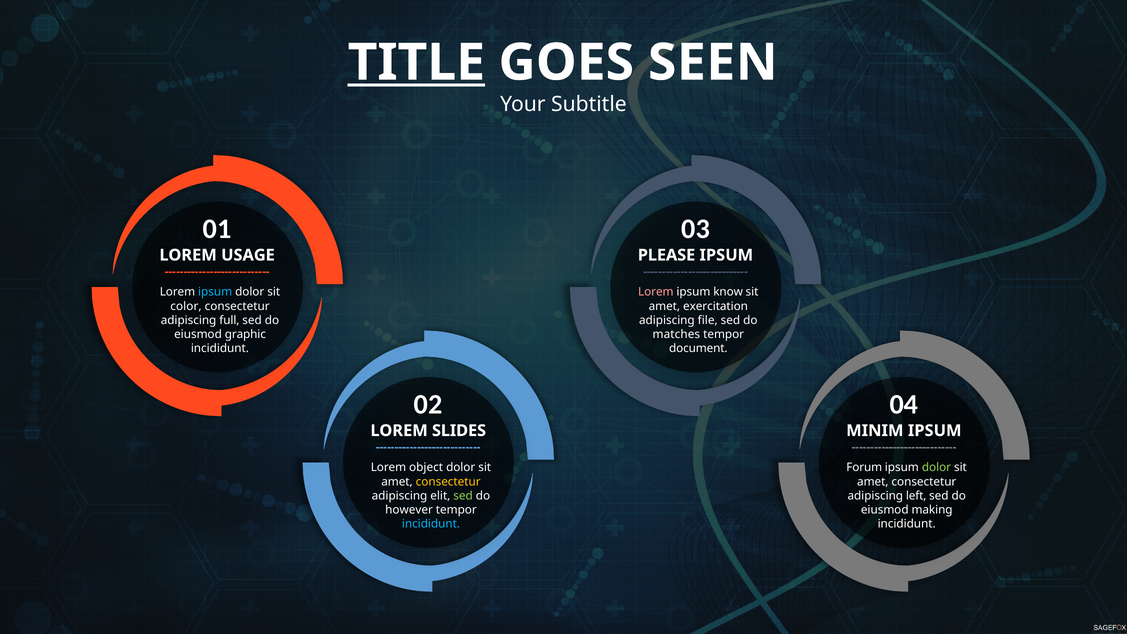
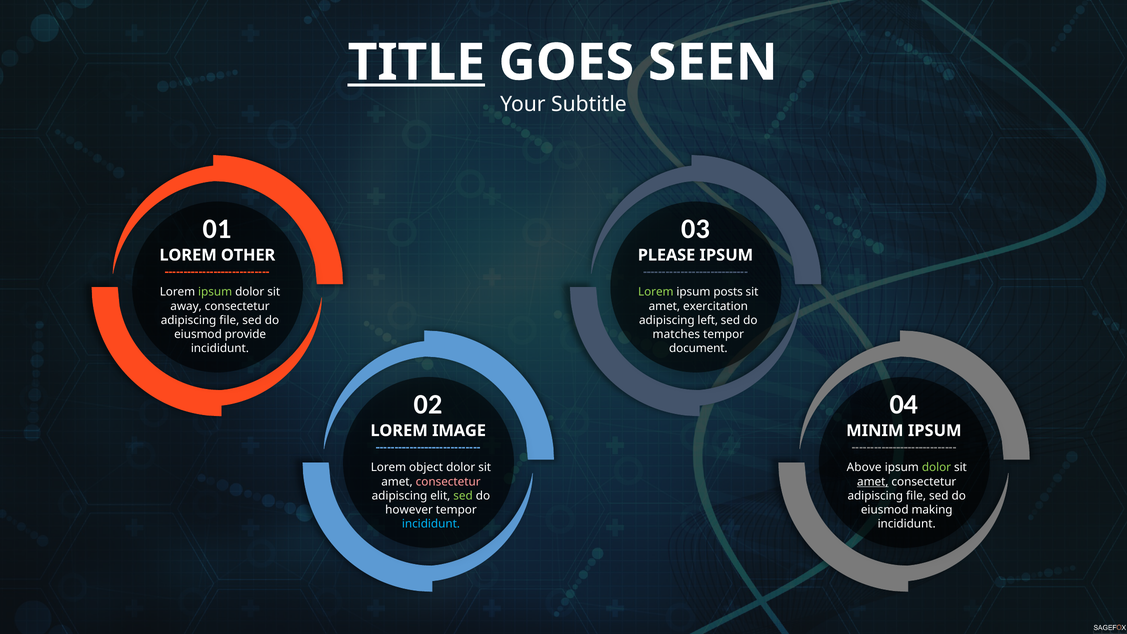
USAGE: USAGE -> OTHER (248, 255)
ipsum colour: light blue -> light green (215, 292)
Lorem colour: pink -> light green (656, 292)
know: know -> posts (728, 292)
color: color -> away (186, 306)
full: full -> file (229, 320)
file: file -> left (708, 320)
graphic: graphic -> provide (245, 334)
SLIDES: SLIDES -> IMAGE (459, 431)
Forum: Forum -> Above (864, 467)
consectetur colour: yellow -> pink (448, 482)
amet underline: none -> present (873, 482)
left: left -> file (916, 496)
